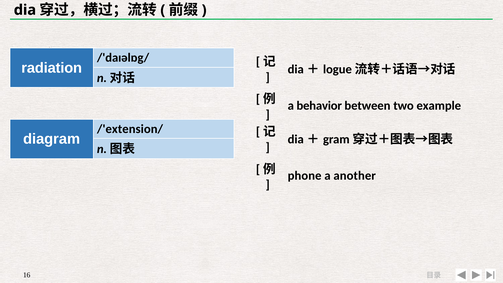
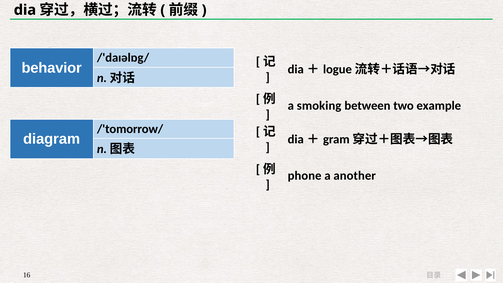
radiation: radiation -> behavior (52, 68)
behavior: behavior -> smoking (319, 106)
/'extension/: /'extension/ -> /'tomorrow/ (130, 129)
